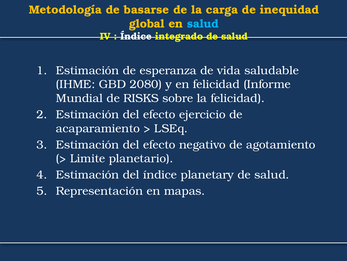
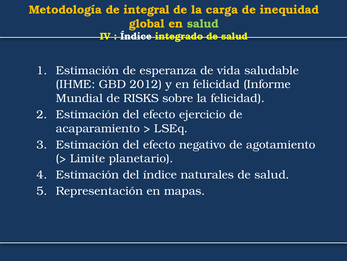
basarse: basarse -> integral (147, 10)
salud colour: light blue -> light green (203, 24)
2080: 2080 -> 2012 (146, 84)
planetary: planetary -> naturales (207, 174)
